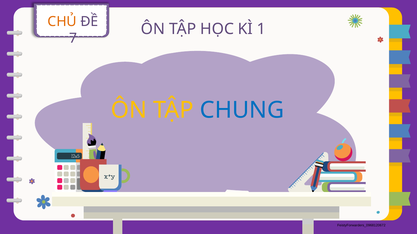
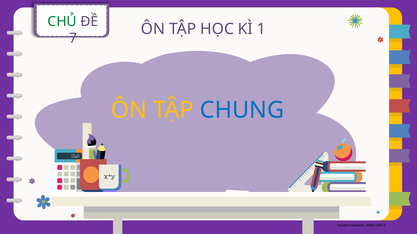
CHỦ colour: orange -> green (62, 22)
